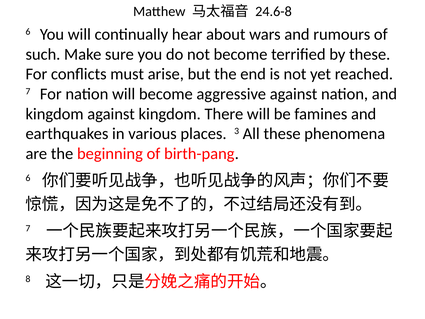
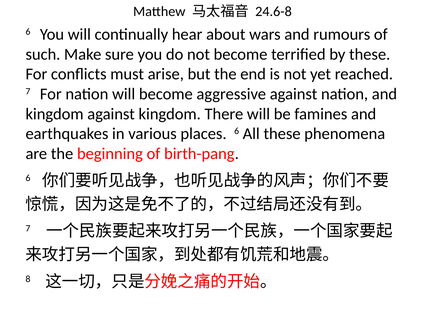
places 3: 3 -> 6 (237, 131)
